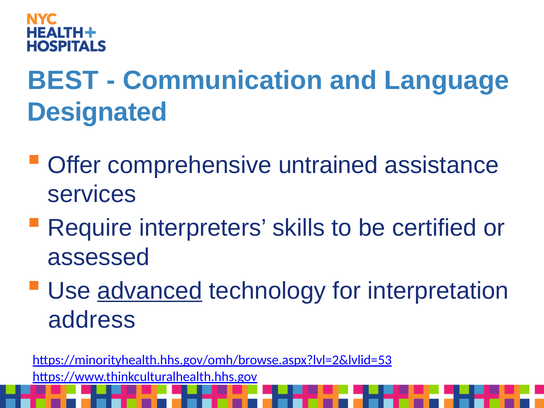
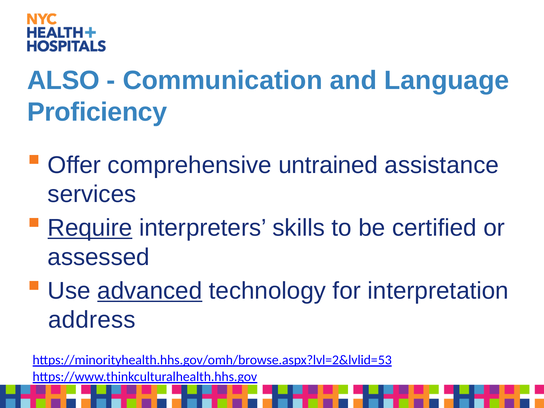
BEST: BEST -> ALSO (63, 80)
Designated: Designated -> Proficiency (97, 112)
Require underline: none -> present (90, 228)
